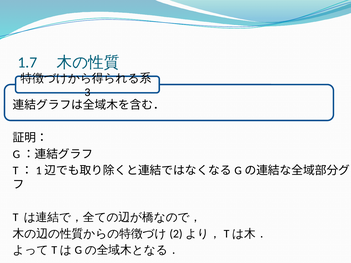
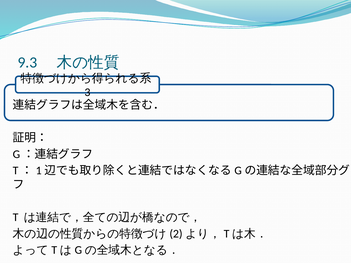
1.7: 1.7 -> 9.3 (27, 63)
